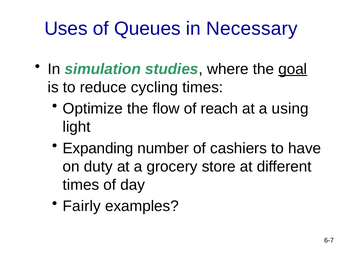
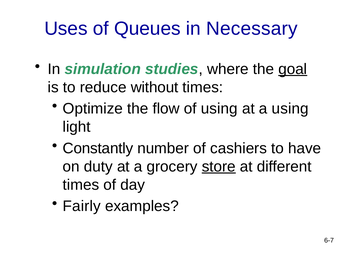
cycling: cycling -> without (155, 87)
of reach: reach -> using (219, 109)
Expanding: Expanding -> Constantly (98, 148)
store underline: none -> present (219, 167)
